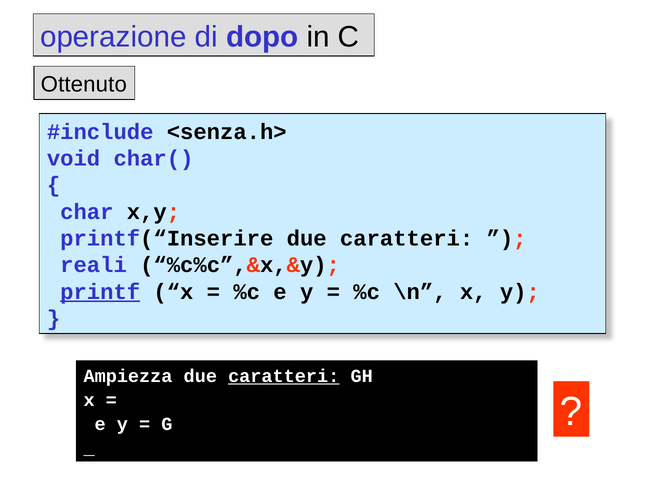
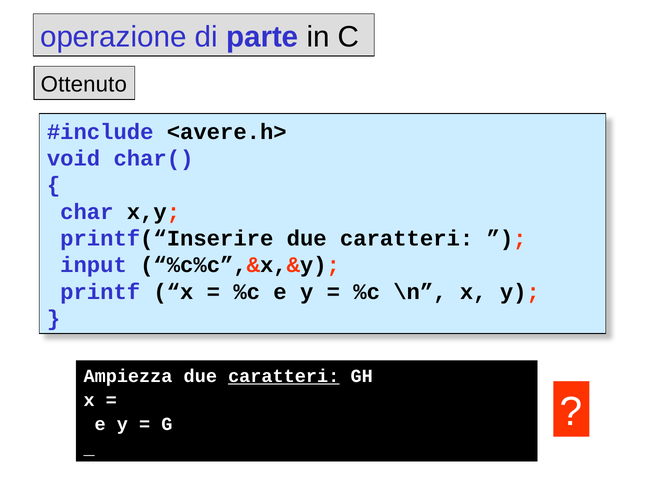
dopo: dopo -> parte (262, 37)
<senza.h>: <senza.h> -> <avere.h> (227, 132)
reali: reali -> input (94, 265)
printf underline: present -> none (100, 291)
